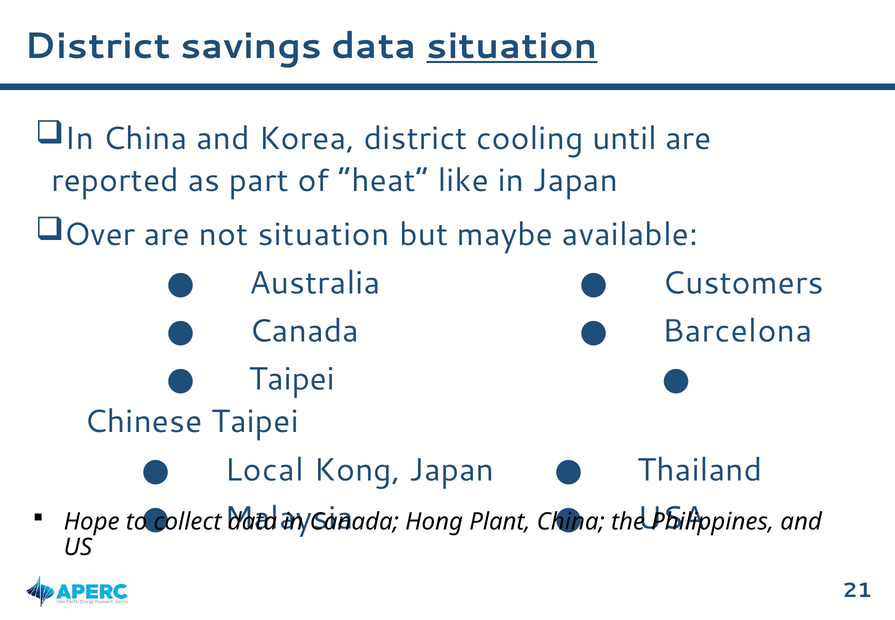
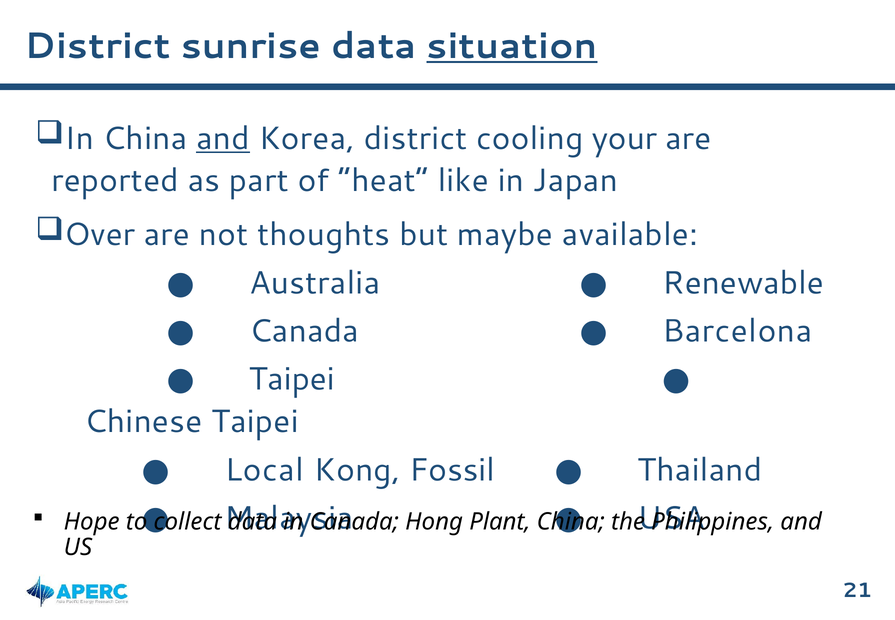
savings: savings -> sunrise (251, 46)
and underline: none -> present (223, 138)
until: until -> your (625, 138)
not situation: situation -> thoughts (324, 235)
Customers: Customers -> Renewable (743, 283)
Kong Japan: Japan -> Fossil (452, 470)
